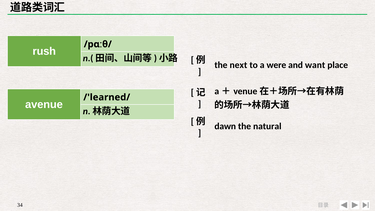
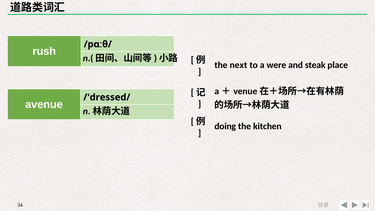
want: want -> steak (315, 65)
/'learned/: /'learned/ -> /'dressed/ (107, 97)
dawn: dawn -> doing (225, 126)
natural: natural -> kitchen (267, 126)
